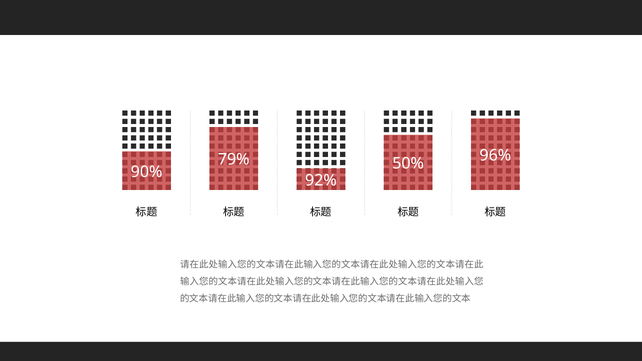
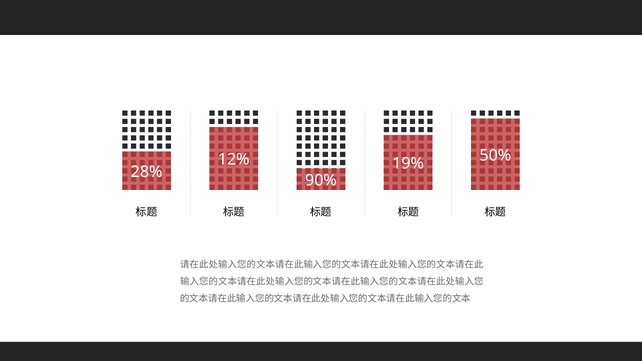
96%: 96% -> 50% (495, 155)
79%: 79% -> 12% (234, 160)
50%: 50% -> 19% (408, 164)
90%: 90% -> 28% (147, 172)
92%: 92% -> 90% (321, 180)
